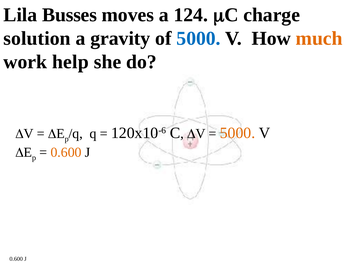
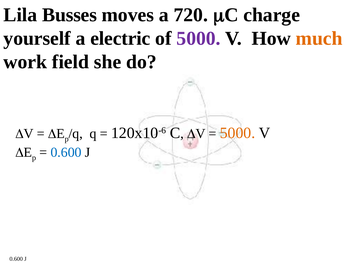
124: 124 -> 720 (191, 15)
solution: solution -> yourself (37, 39)
gravity: gravity -> electric (120, 39)
5000 colour: blue -> purple (199, 39)
help: help -> field (71, 62)
0.600 colour: orange -> blue (66, 153)
